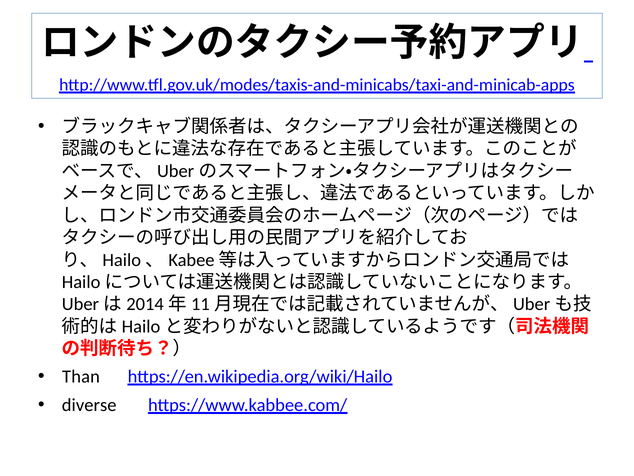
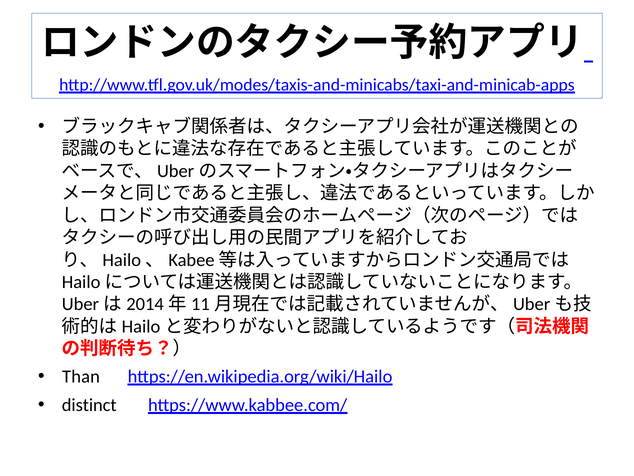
diverse: diverse -> distinct (89, 404)
